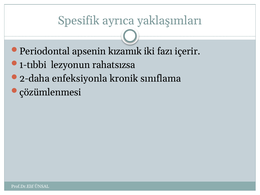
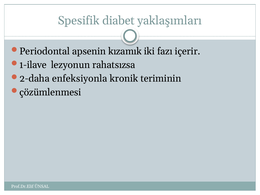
ayrıca: ayrıca -> diabet (118, 20)
1-tıbbi: 1-tıbbi -> 1-ilave (33, 65)
sınıflama: sınıflama -> teriminin (161, 79)
